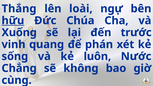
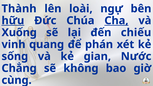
Thắng: Thắng -> Thành (19, 9)
Cha underline: none -> present (116, 21)
trước: trước -> chiếu (136, 33)
luôn: luôn -> gian (97, 56)
